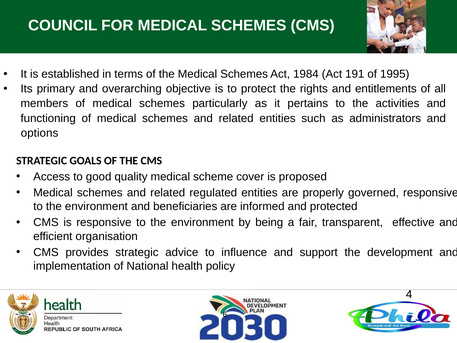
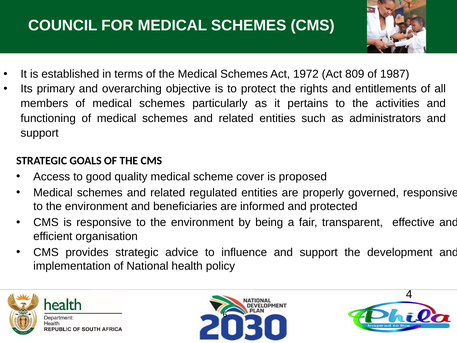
1984: 1984 -> 1972 (306, 74)
191: 191 -> 809 (355, 74)
1995: 1995 -> 1987 (395, 74)
options: options -> support (40, 133)
